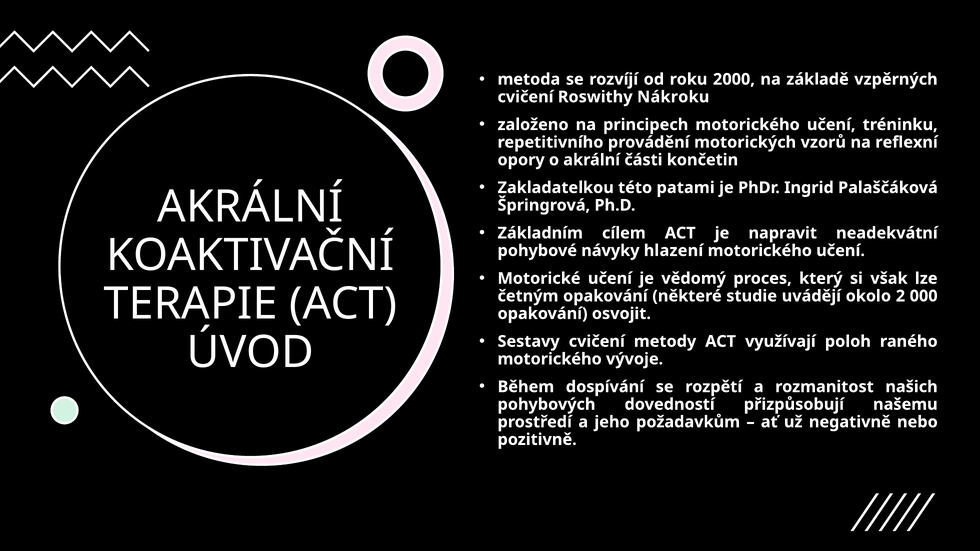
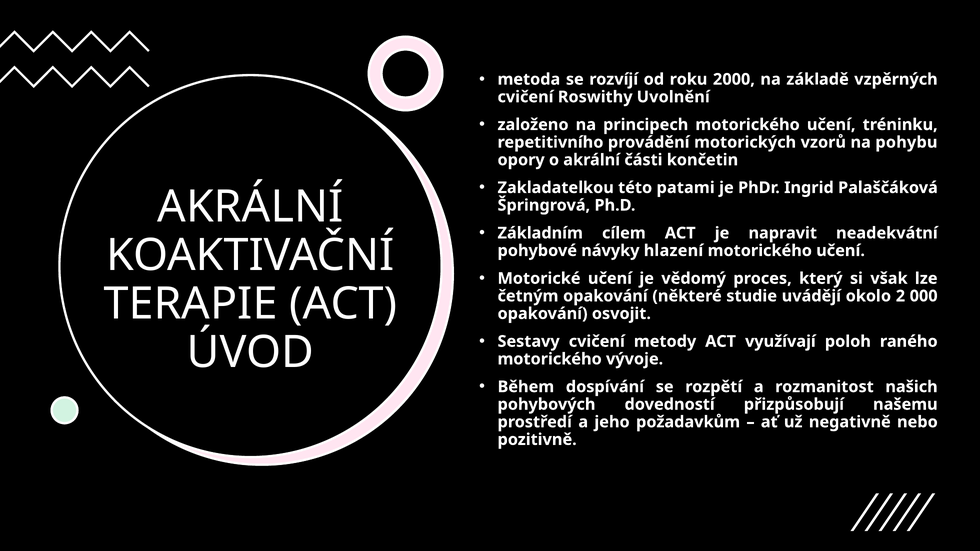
Nákroku: Nákroku -> Uvolnění (673, 97)
reflexní: reflexní -> pohybu (906, 142)
